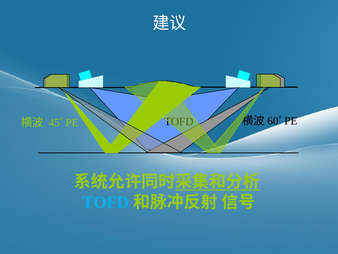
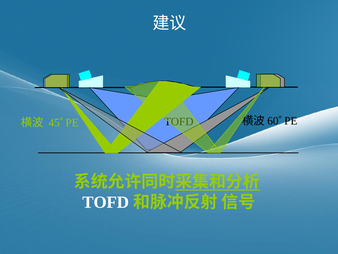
TOFD colour: light blue -> white (106, 202)
